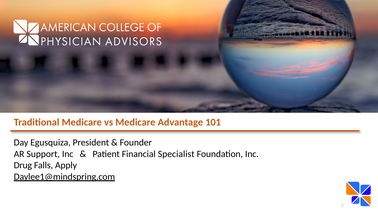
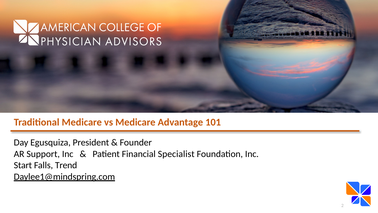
Drug: Drug -> Start (23, 165)
Apply: Apply -> Trend (66, 165)
